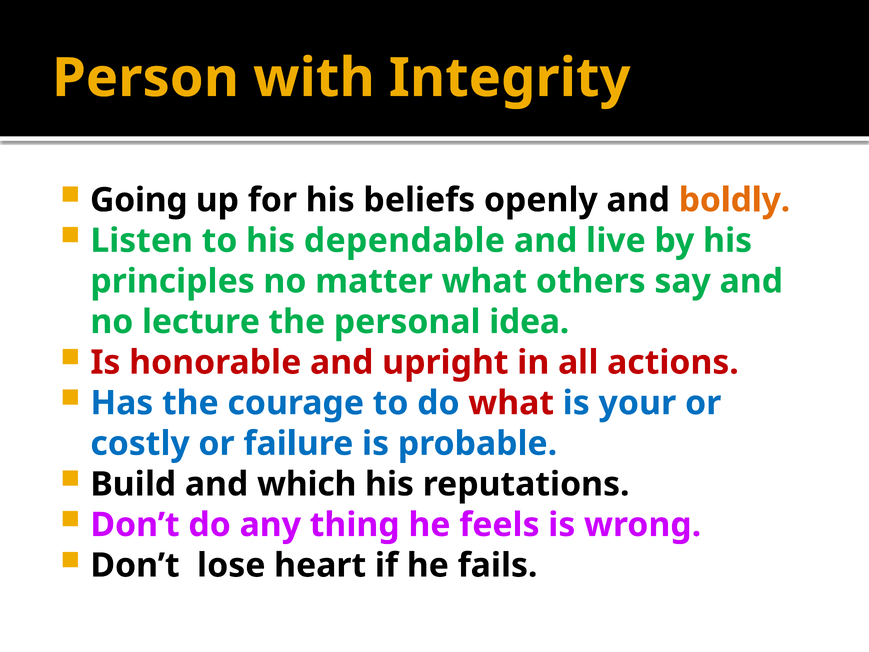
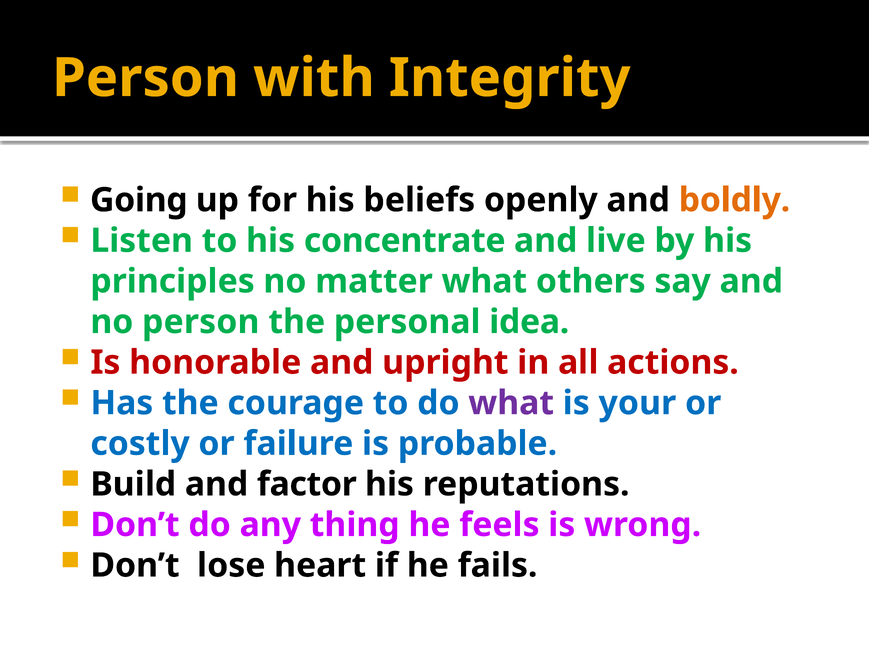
dependable: dependable -> concentrate (405, 241)
no lecture: lecture -> person (201, 322)
what colour: red -> purple (511, 403)
which: which -> factor (307, 484)
